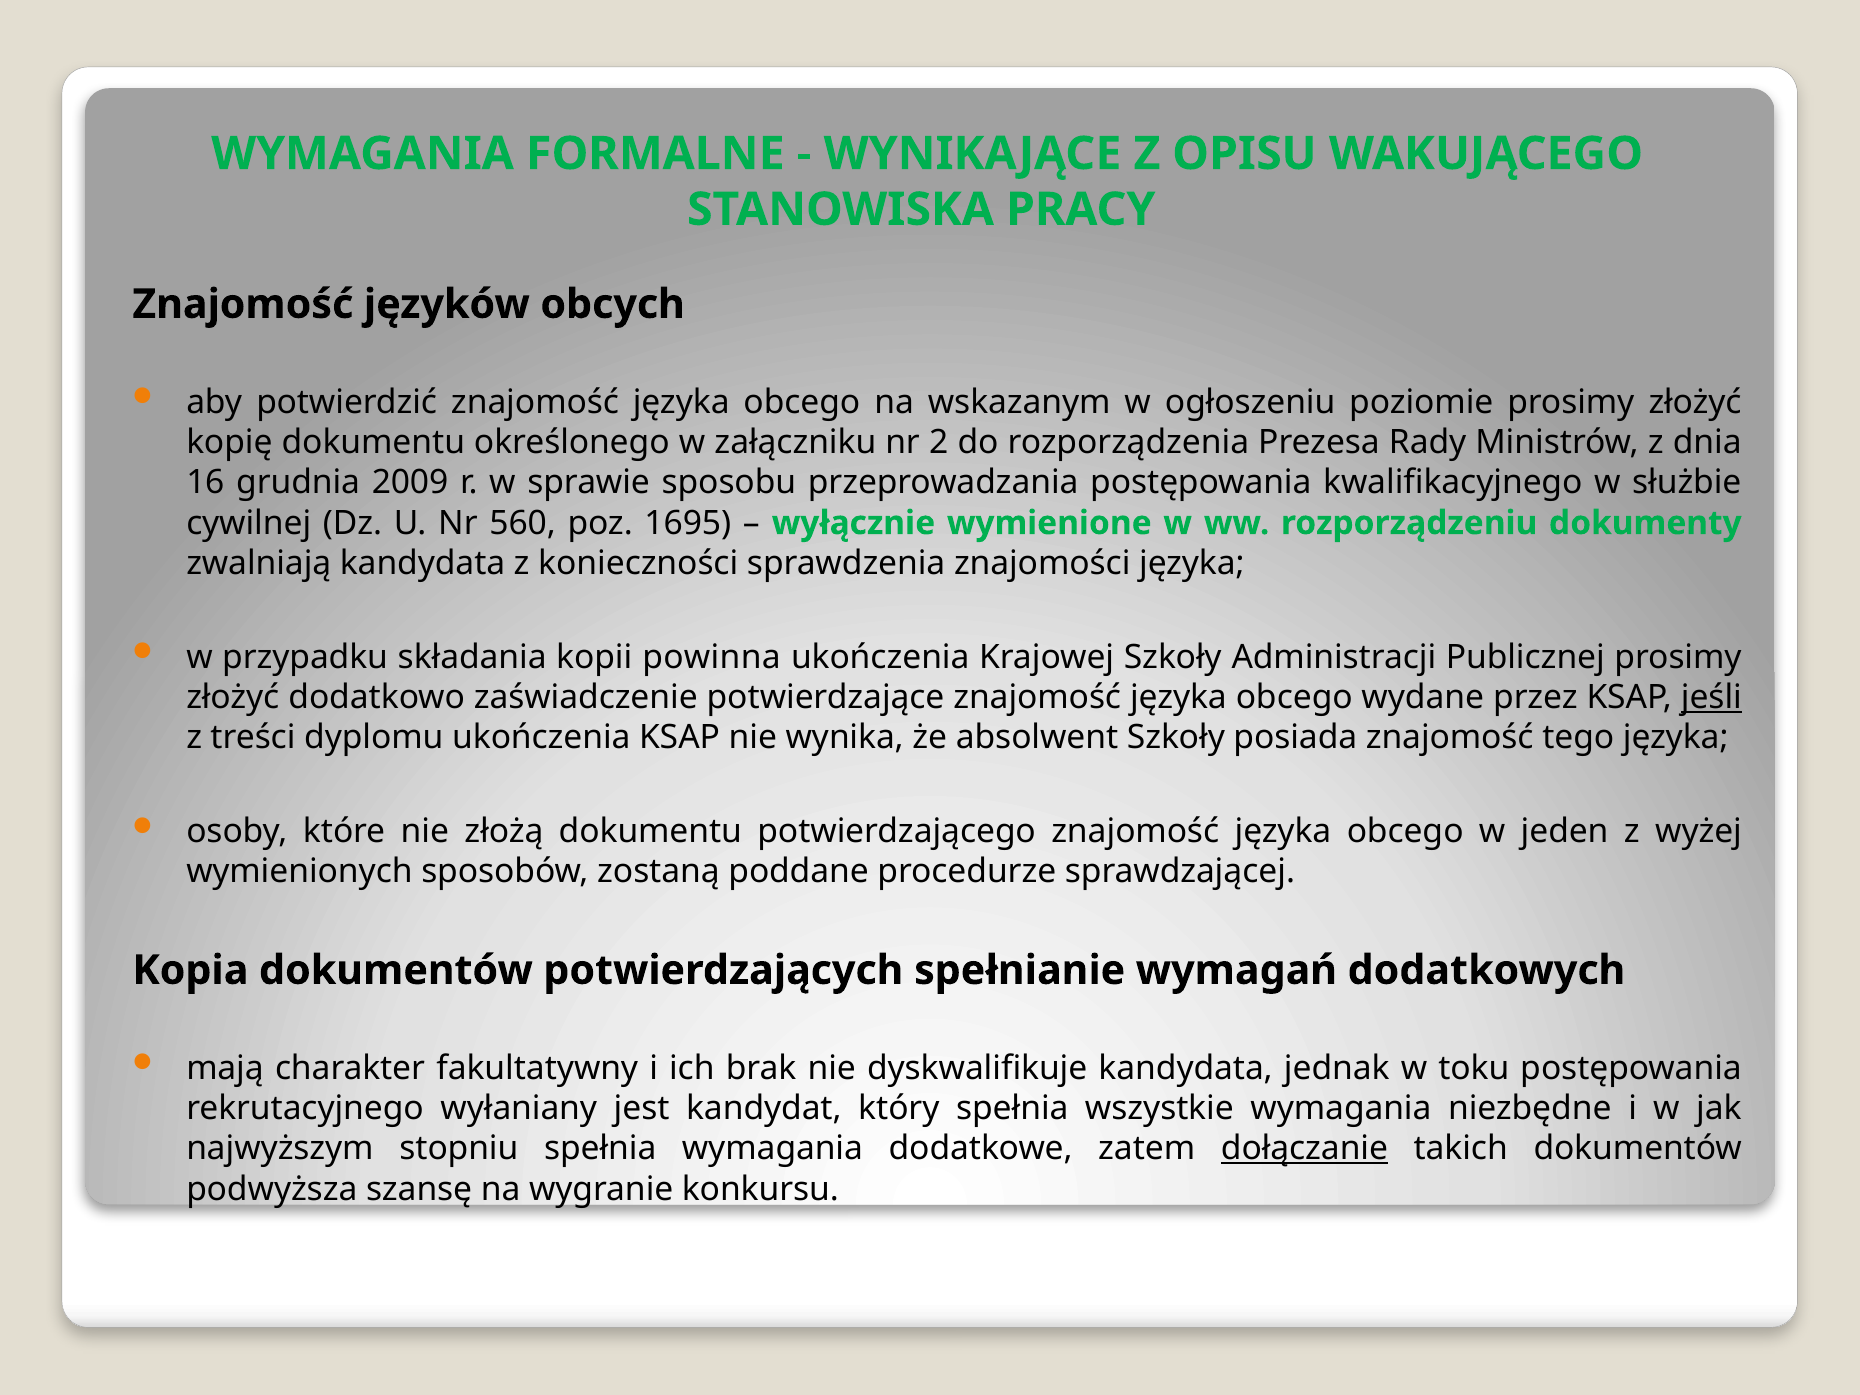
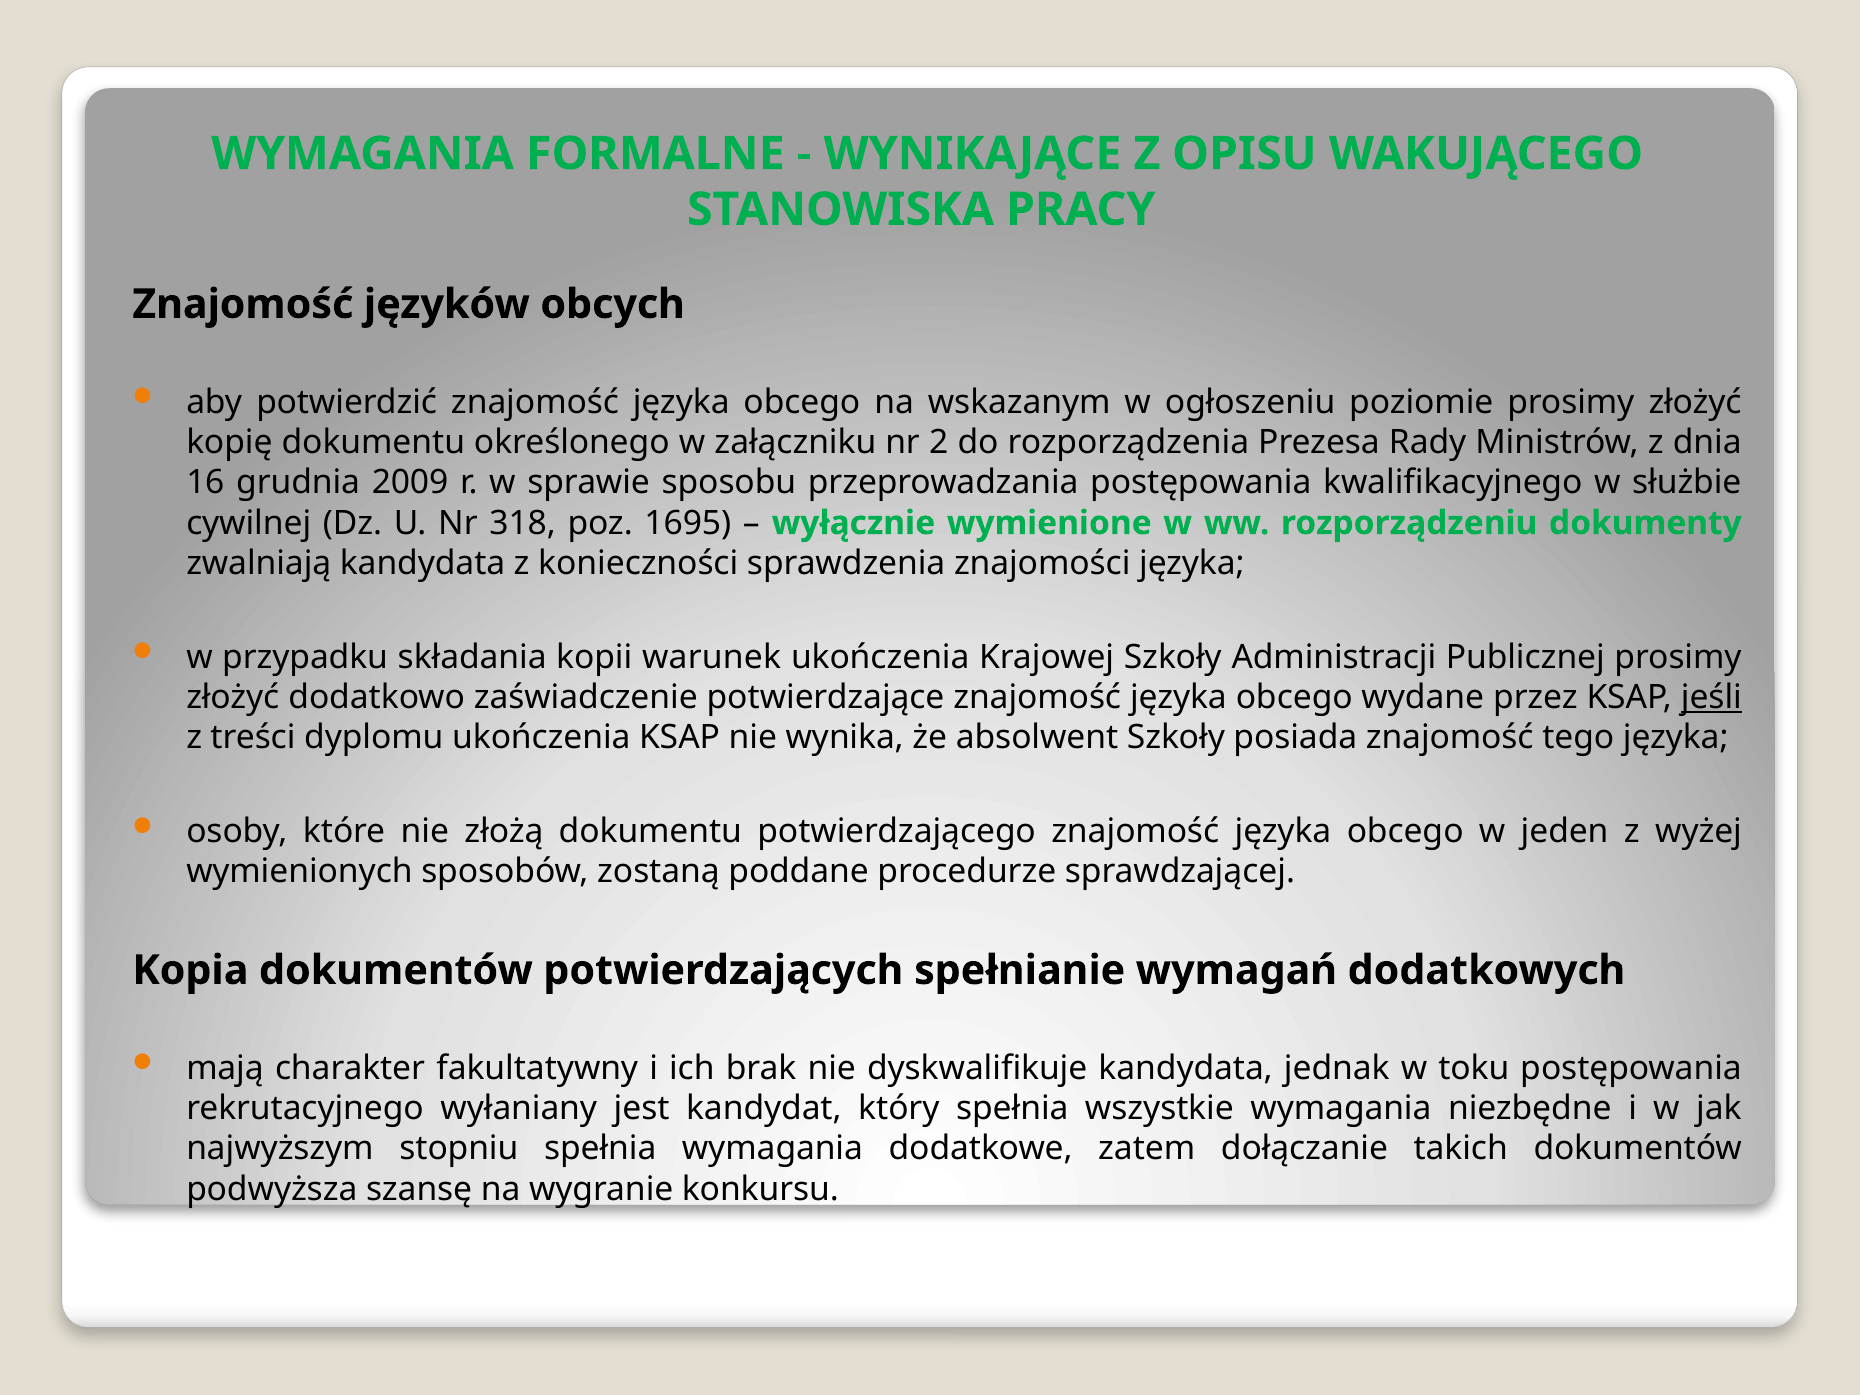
560: 560 -> 318 (523, 523)
powinna: powinna -> warunek (712, 657)
dołączanie underline: present -> none (1304, 1149)
